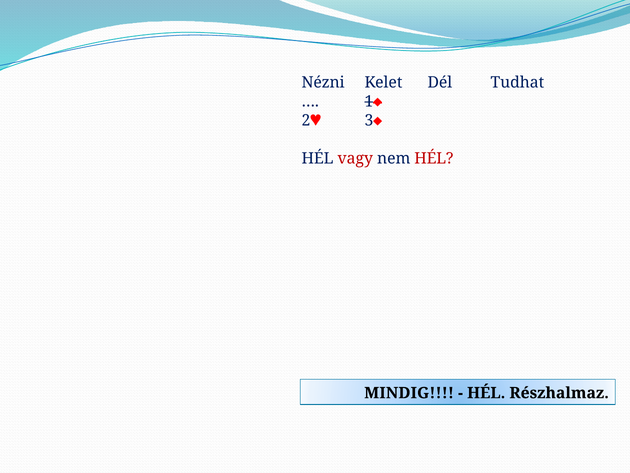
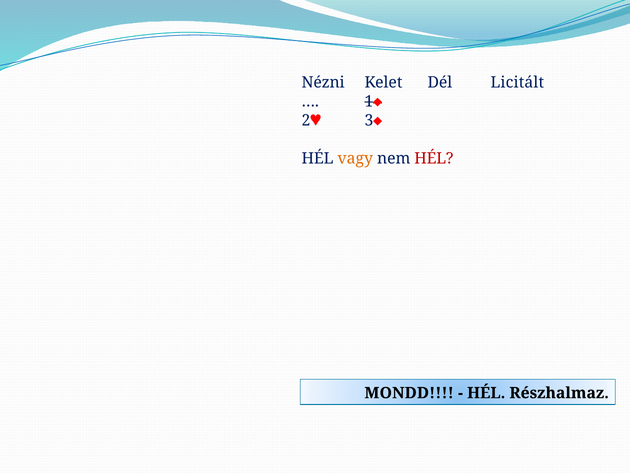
Tudhat: Tudhat -> Licitált (517, 83)
vagy colour: red -> orange (355, 158)
MINDIG: MINDIG -> MONDD (409, 393)
